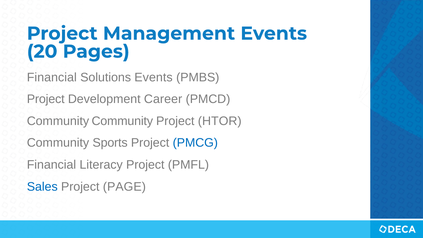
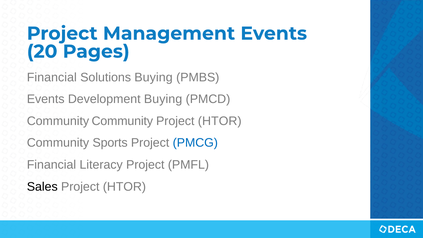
Solutions Events: Events -> Buying (154, 77)
Project: Project -> Events (46, 99)
Development Career: Career -> Buying (163, 99)
Sales colour: blue -> black (42, 187)
PAGE: PAGE -> HTOR (124, 187)
